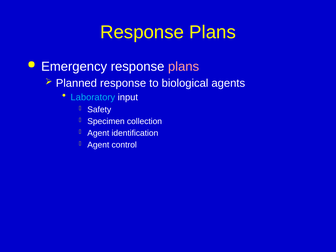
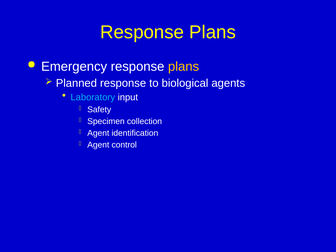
plans colour: pink -> yellow (184, 67)
